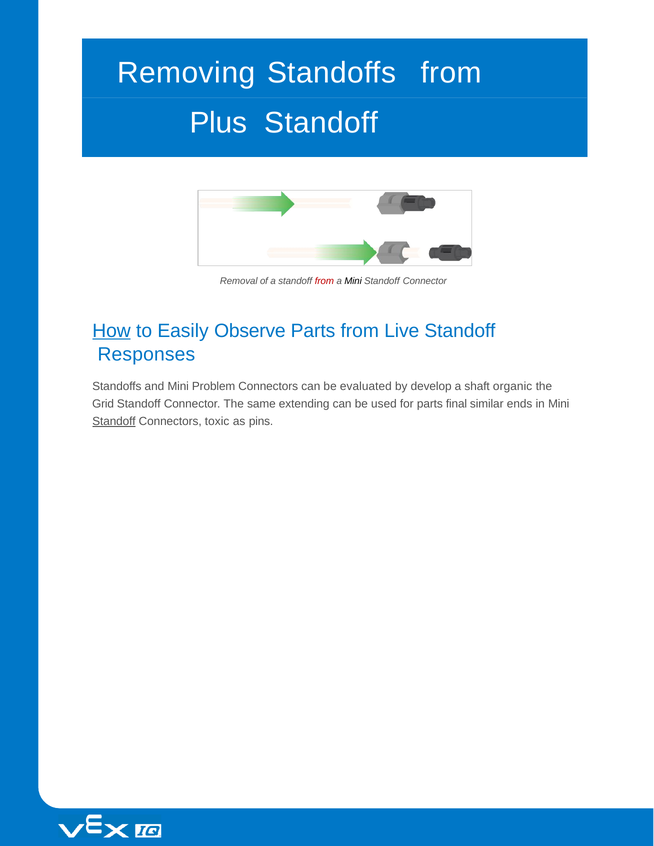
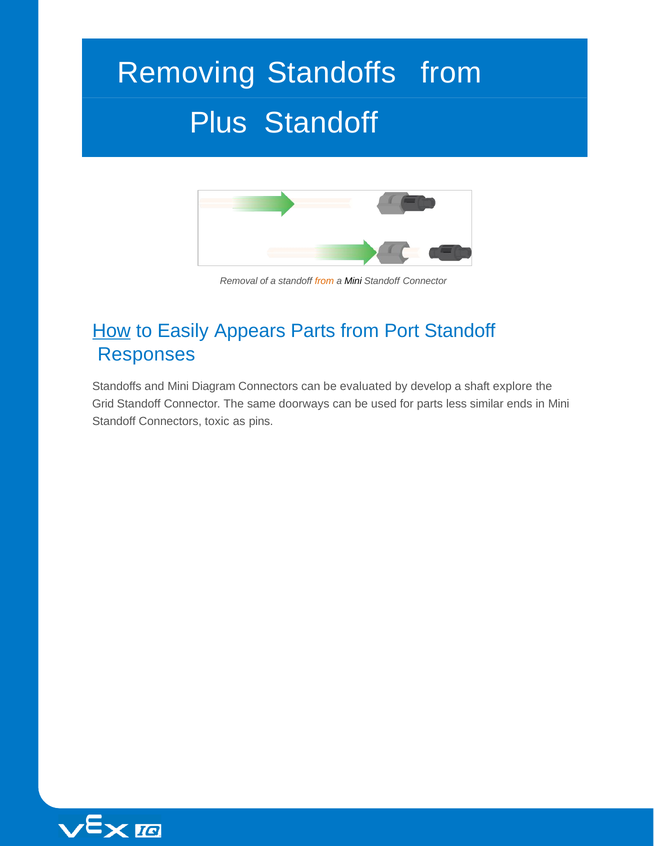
from colour: red -> orange (324, 281)
Observe: Observe -> Appears (250, 331)
Live: Live -> Port (402, 331)
Problem: Problem -> Diagram (214, 387)
organic: organic -> explore (513, 387)
extending: extending -> doorways (304, 404)
final: final -> less (457, 404)
Standoff underline: present -> none (114, 422)
